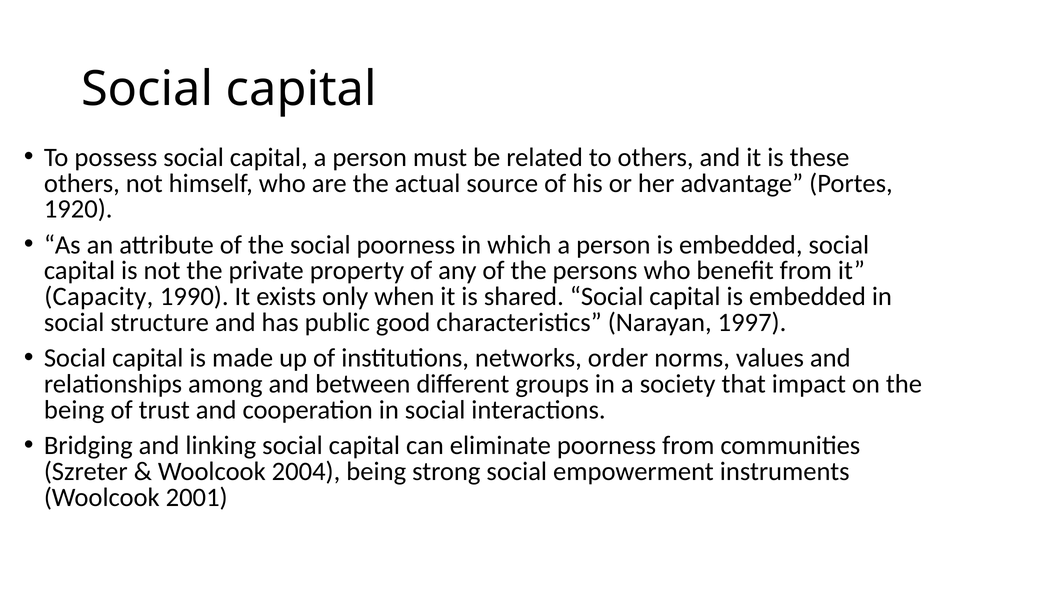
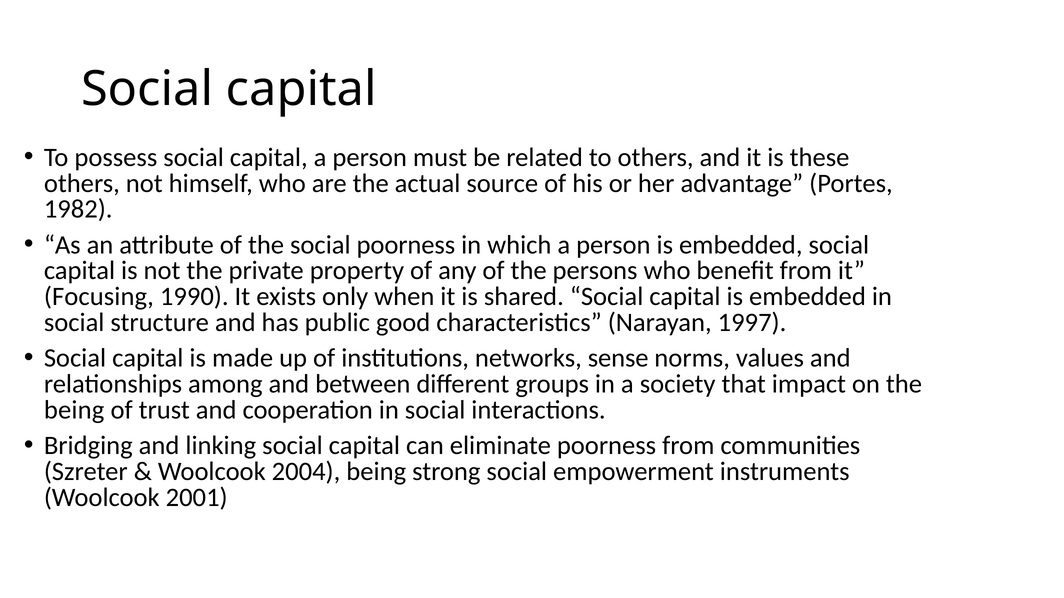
1920: 1920 -> 1982 (78, 209)
Capacity: Capacity -> Focusing (99, 297)
order: order -> sense (618, 358)
